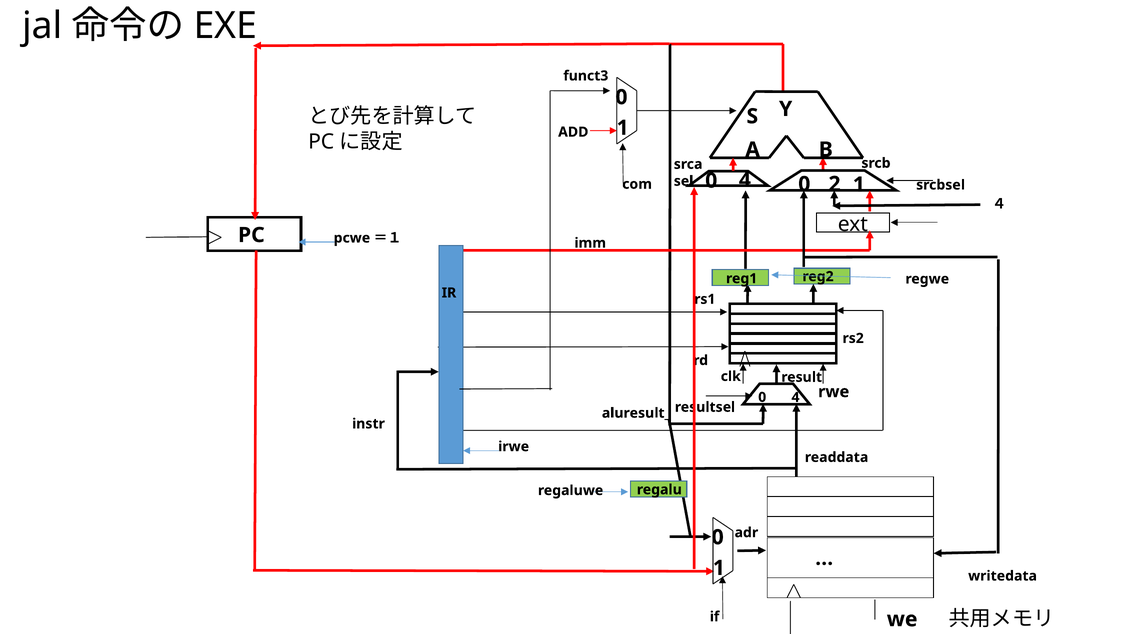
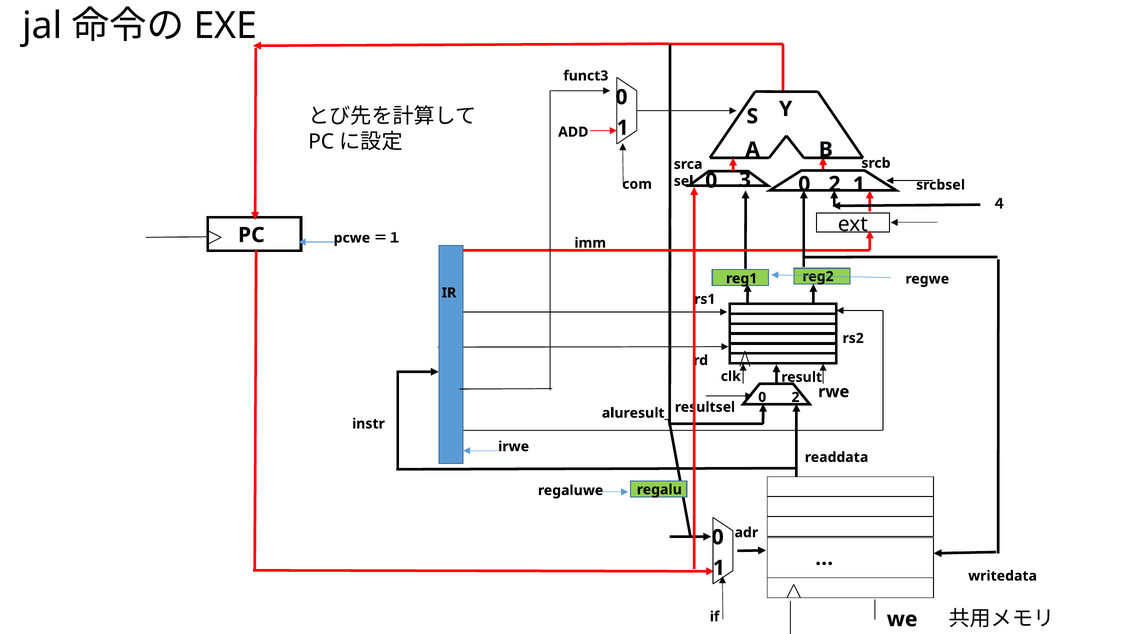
4: 4 -> 3 (745, 180)
4: 4 -> 2 (796, 397)
